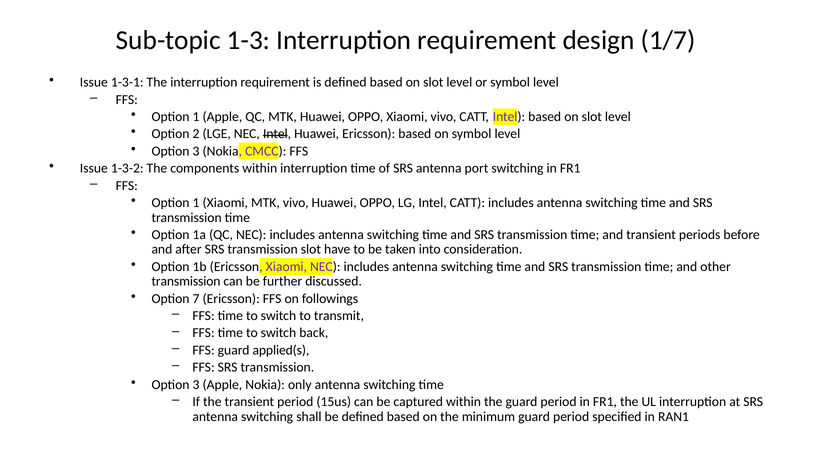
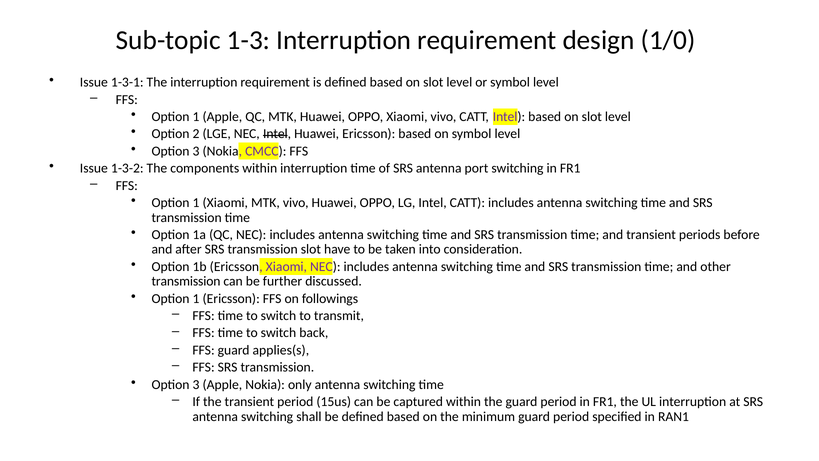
1/7: 1/7 -> 1/0 (668, 40)
7: 7 -> 1 (196, 298)
applied(s: applied(s -> applies(s (281, 350)
